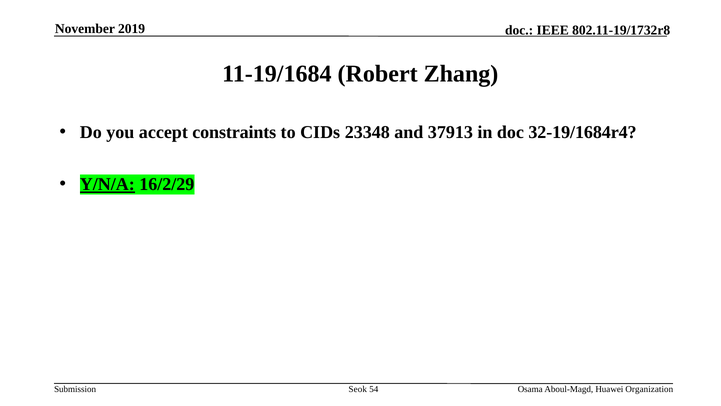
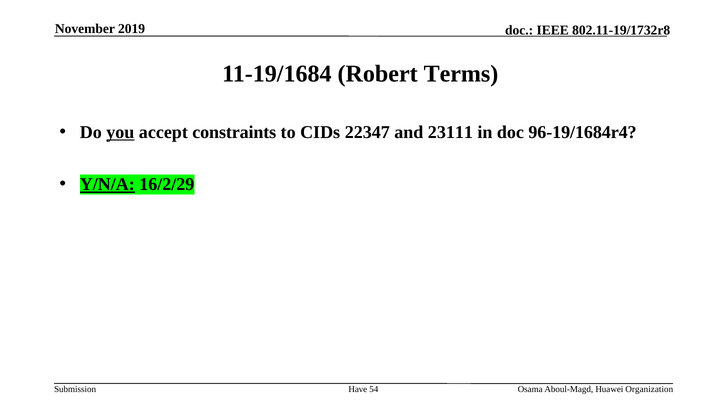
Zhang: Zhang -> Terms (461, 74)
you underline: none -> present (120, 132)
23348: 23348 -> 22347 (367, 132)
37913: 37913 -> 23111 (450, 132)
32-19/1684r4: 32-19/1684r4 -> 96-19/1684r4 (583, 132)
Seok: Seok -> Have (358, 389)
